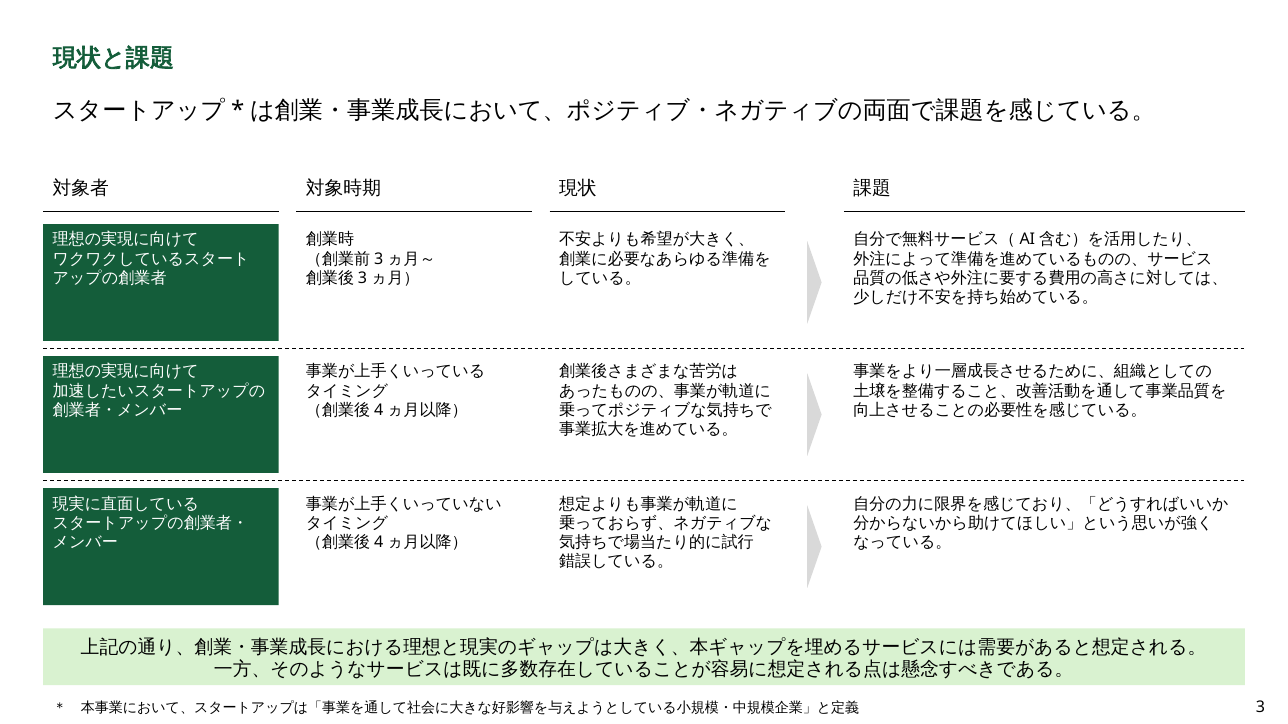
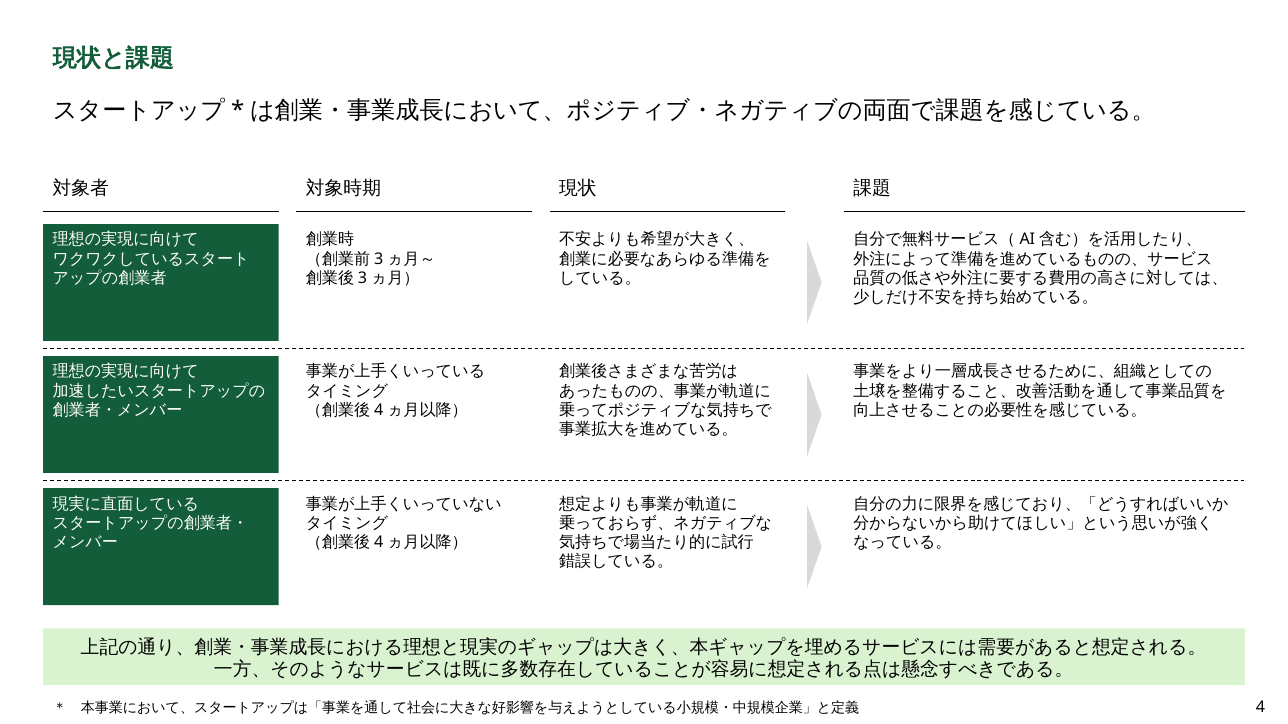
3: 3 -> 4 (1260, 707)
